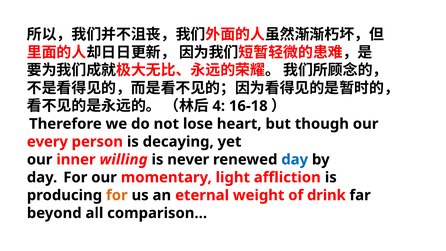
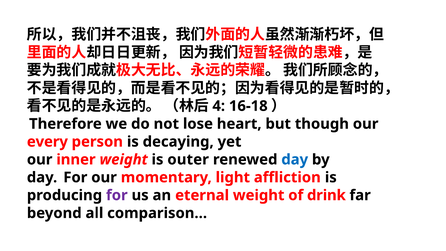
inner willing: willing -> weight (124, 159)
never: never -> outer (188, 159)
for colour: orange -> purple (117, 195)
